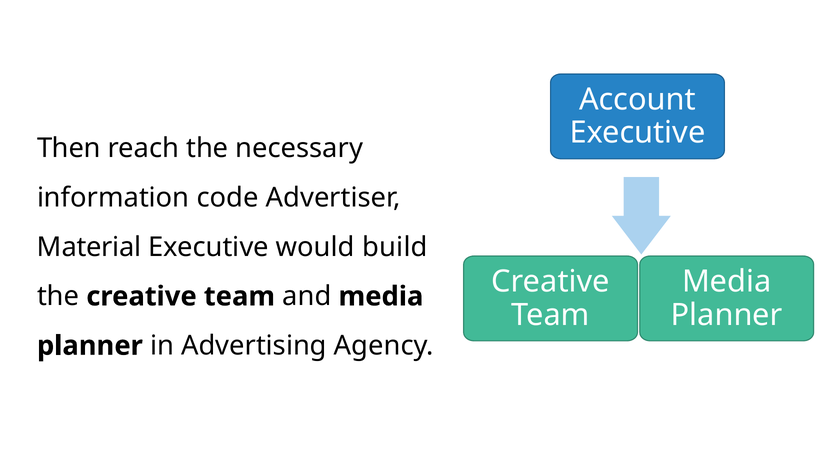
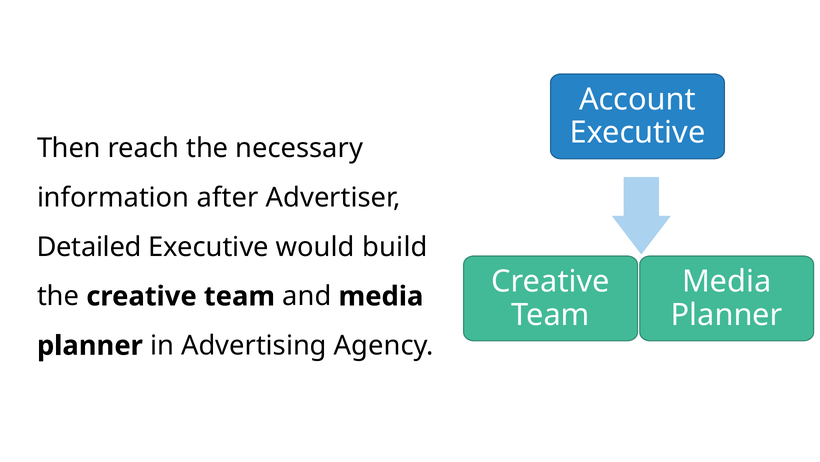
code: code -> after (228, 197)
Material: Material -> Detailed (89, 247)
